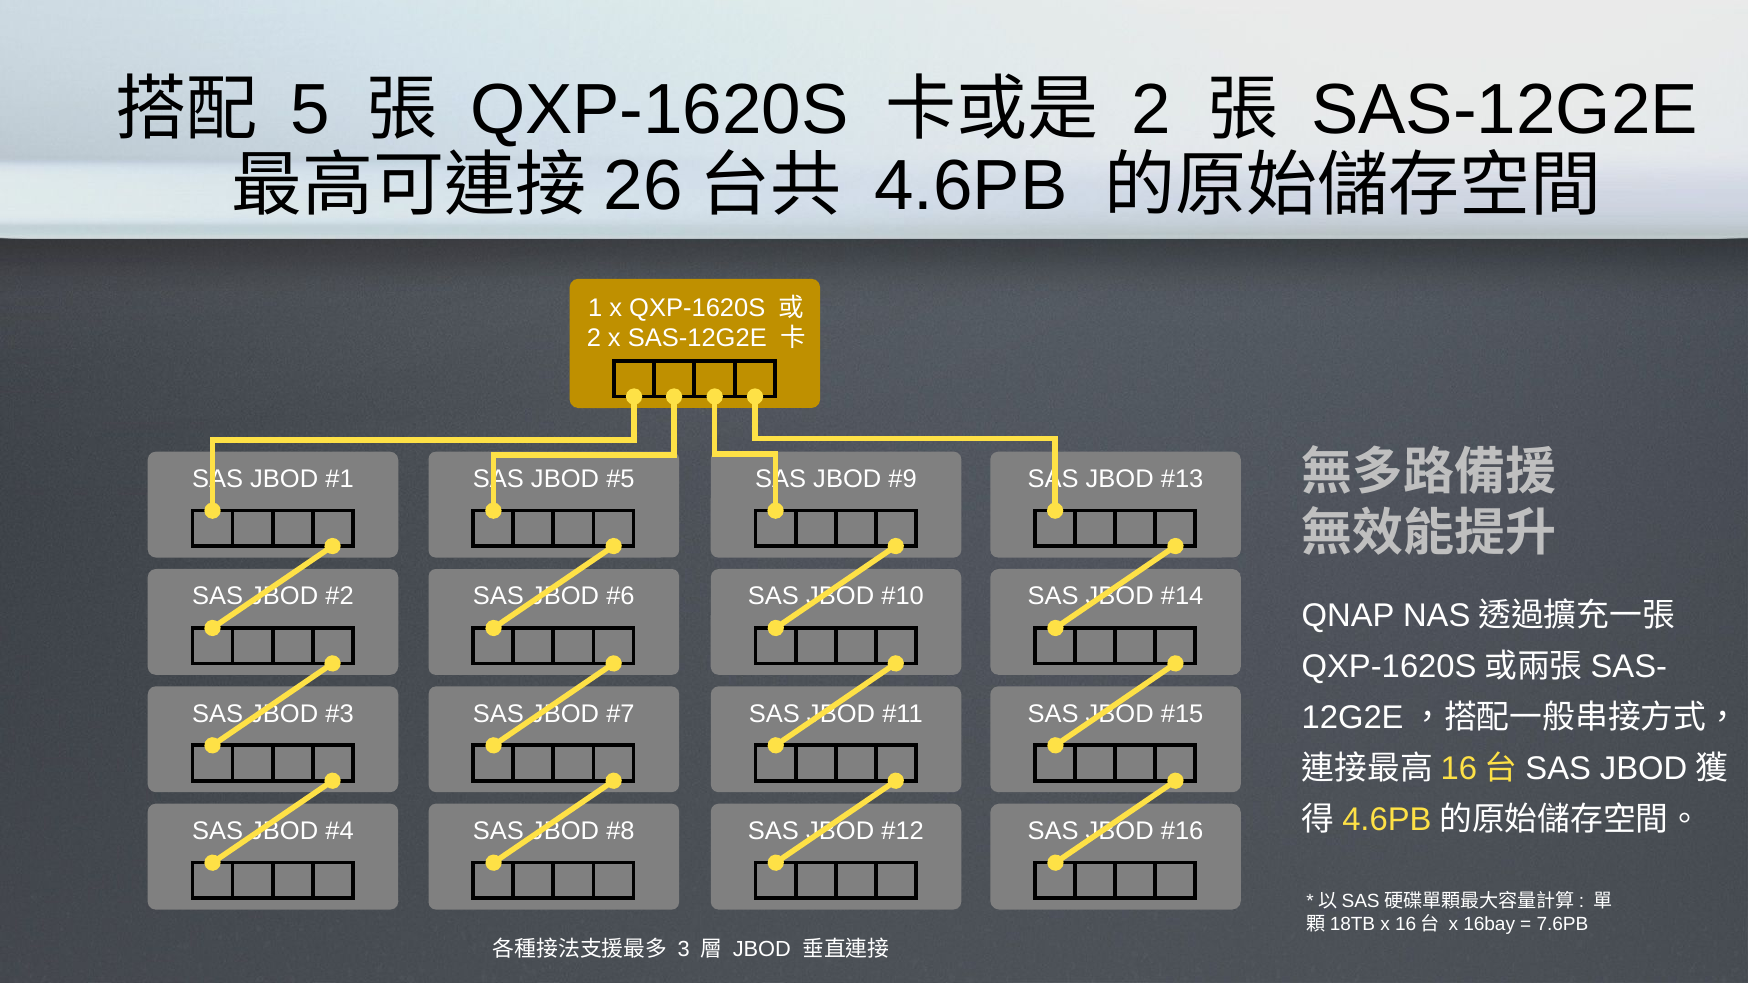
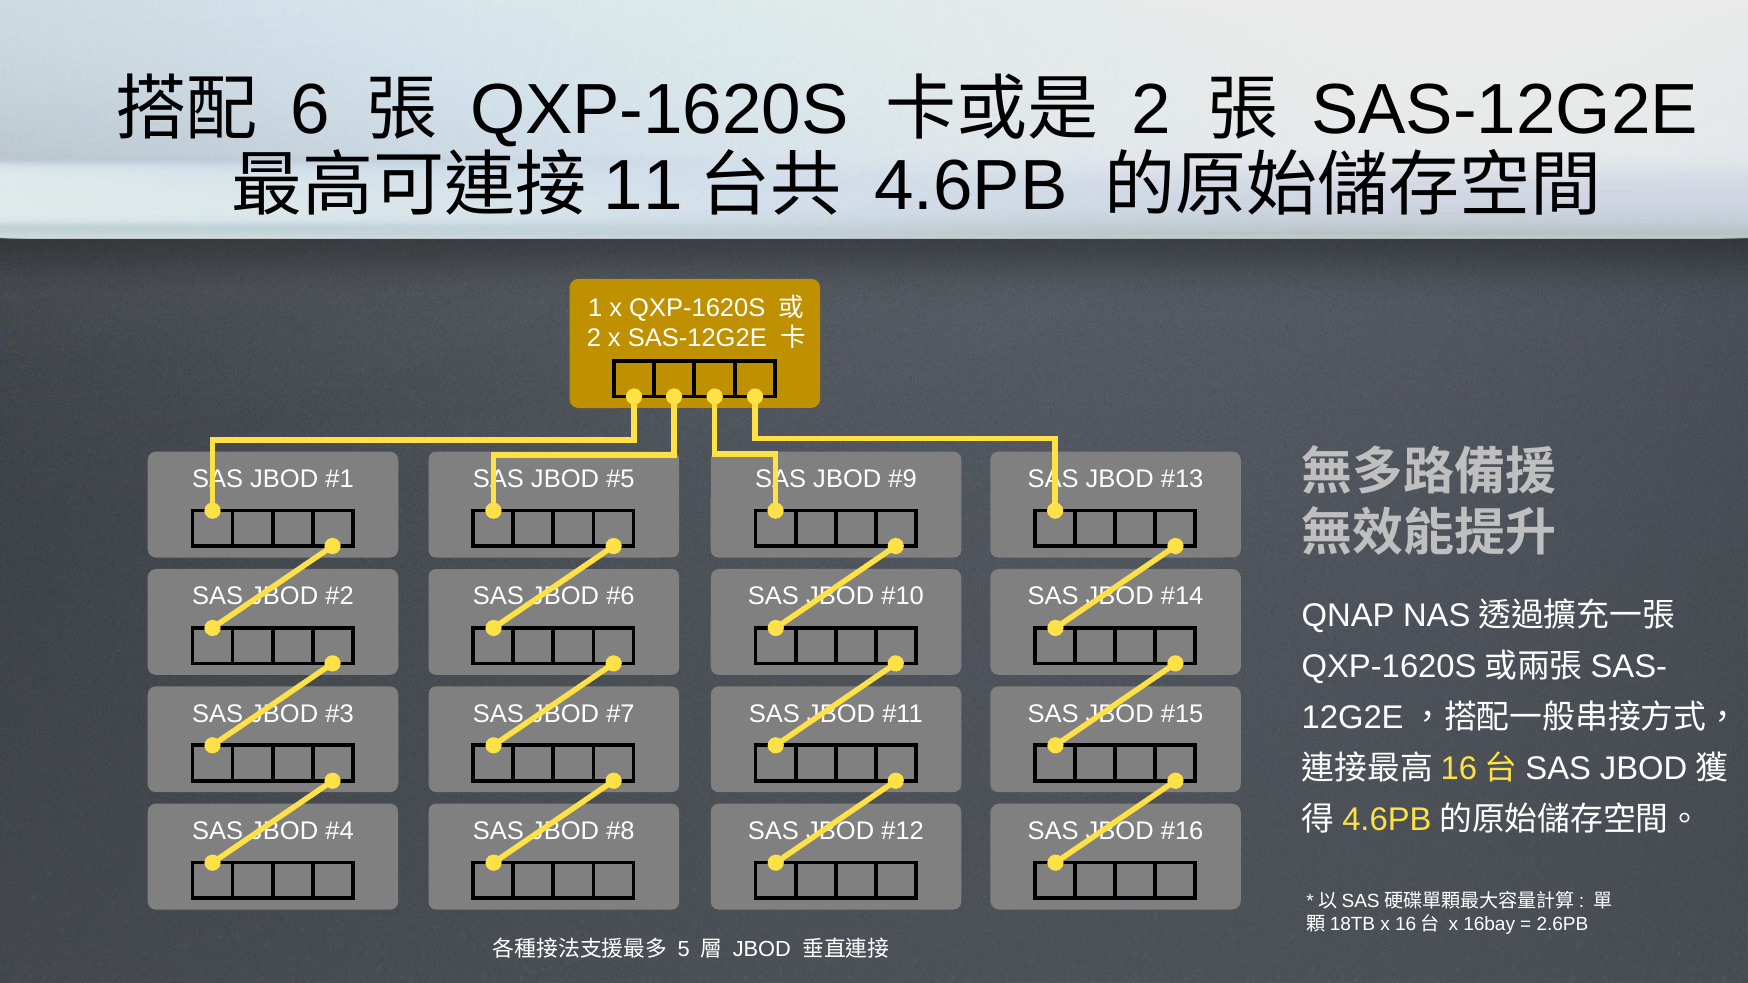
5: 5 -> 6 (310, 110)
26: 26 -> 11 (643, 186)
7.6PB: 7.6PB -> 2.6PB (1562, 924)
3: 3 -> 5 (684, 949)
